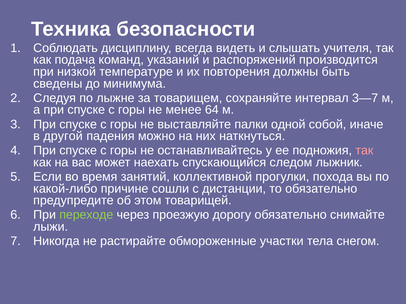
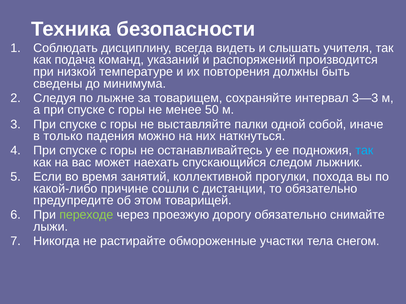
3—7: 3—7 -> 3—3 (365, 98)
64: 64 -> 50 (212, 110)
другой: другой -> только (63, 136)
так colour: pink -> light blue (364, 151)
